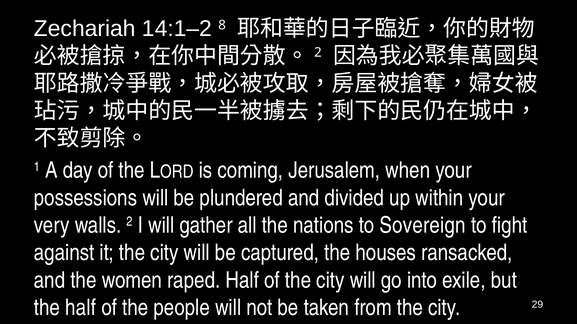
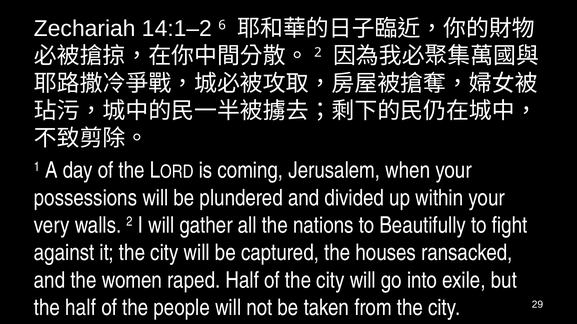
8: 8 -> 6 (222, 25)
Sovereign: Sovereign -> Beautifully (423, 226)
